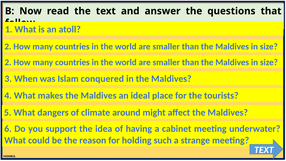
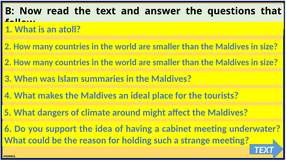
conquered: conquered -> summaries (102, 79)
